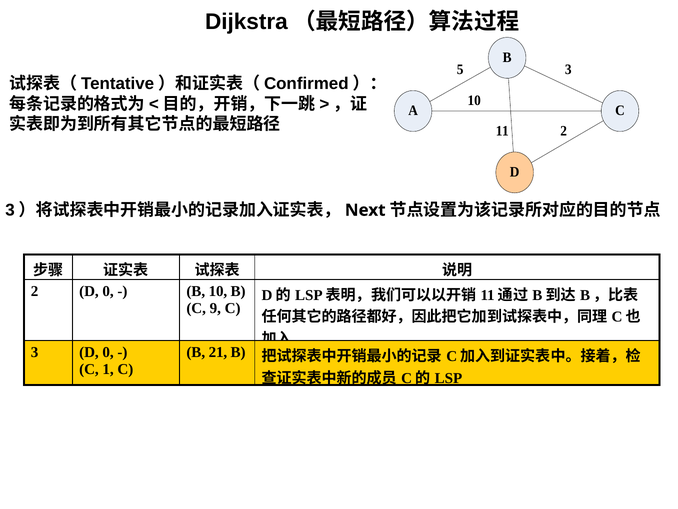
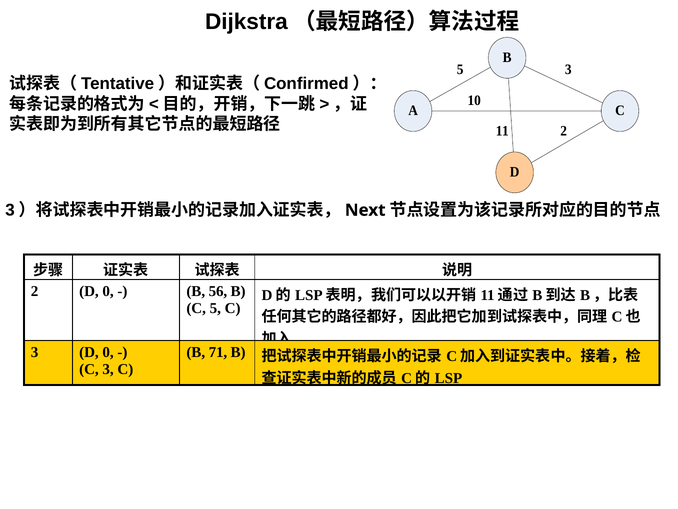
B 10: 10 -> 56 (218, 291)
C 9: 9 -> 5 (215, 308)
21: 21 -> 71 (218, 352)
C 1: 1 -> 3 (108, 369)
